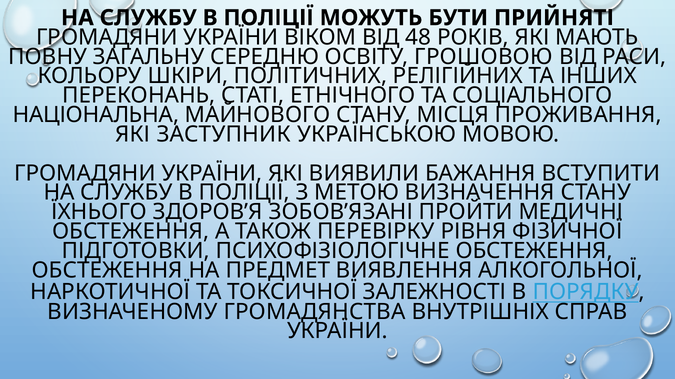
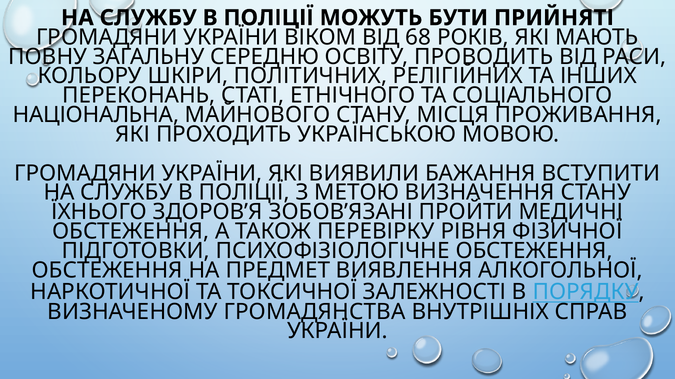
48: 48 -> 68 (418, 37)
ГРОШОВОЮ: ГРОШОВОЮ -> ПРОВОДИТЬ (484, 57)
ЗАСТУПНИК: ЗАСТУПНИК -> ПРОХОДИТЬ (224, 135)
